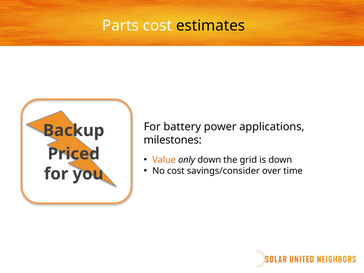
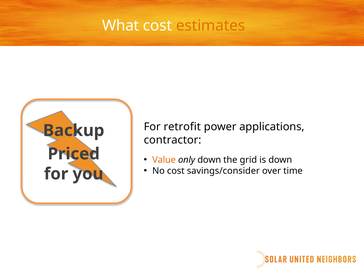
Parts: Parts -> What (121, 26)
estimates colour: black -> orange (211, 26)
battery: battery -> retrofit (182, 127)
milestones: milestones -> contractor (173, 140)
